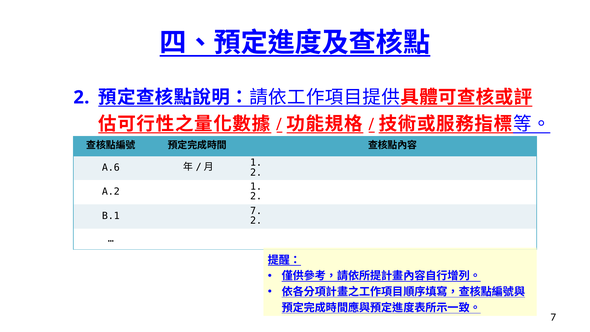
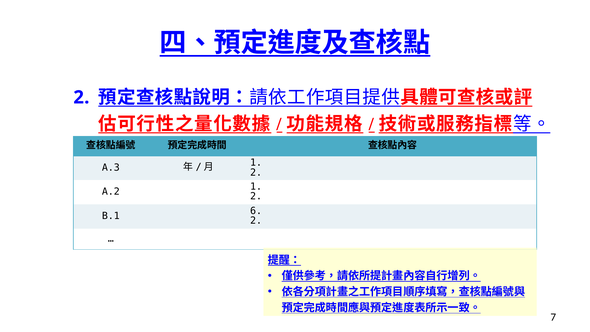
A.6: A.6 -> A.3 (111, 167)
B.1 7: 7 -> 6 (256, 211)
